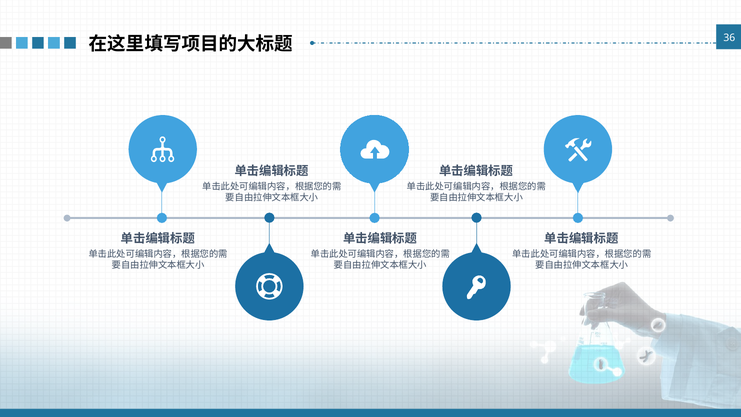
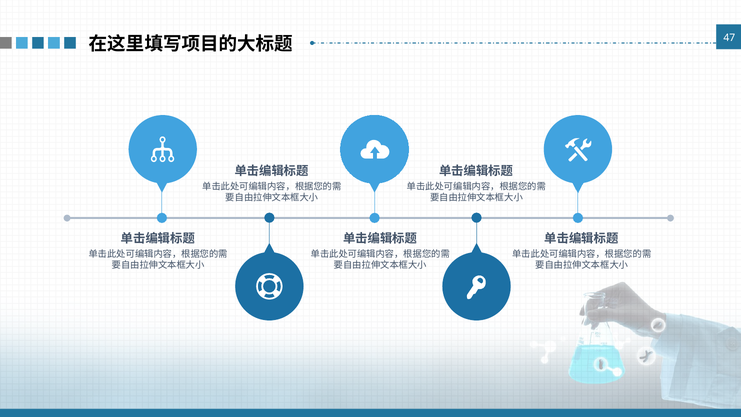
36: 36 -> 47 (729, 38)
